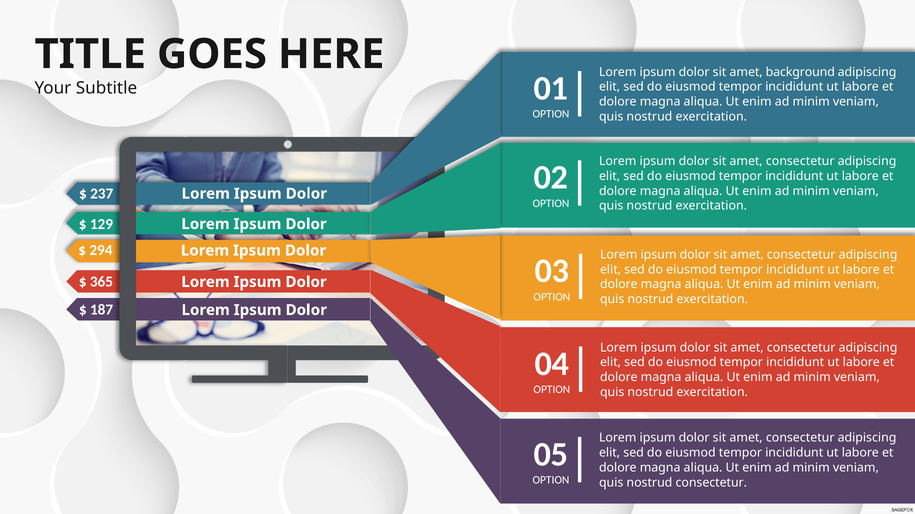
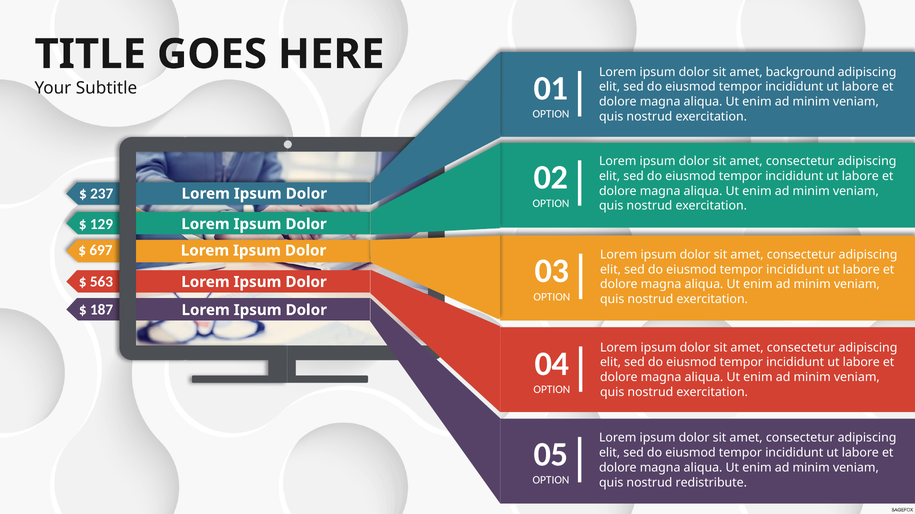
294: 294 -> 697 (101, 251)
365: 365 -> 563 (101, 282)
nostrud consectetur: consectetur -> redistribute (711, 483)
